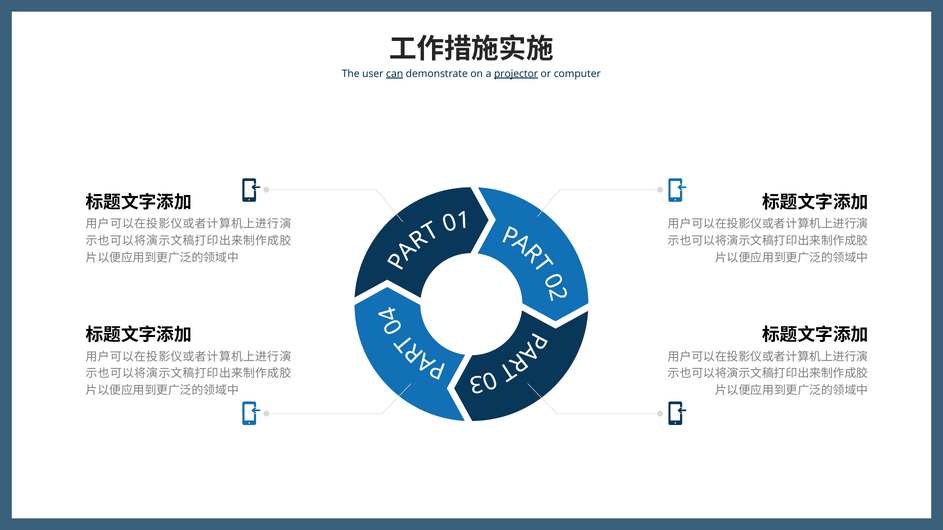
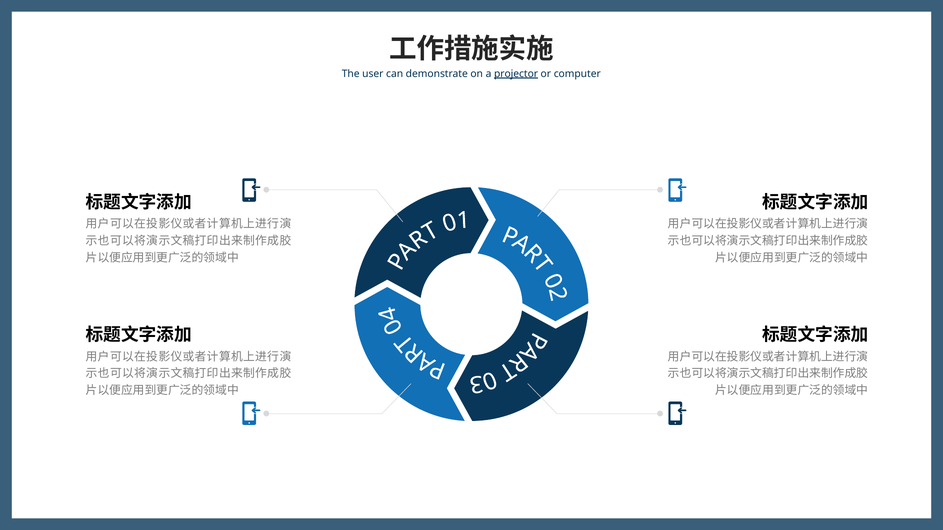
can underline: present -> none (395, 74)
